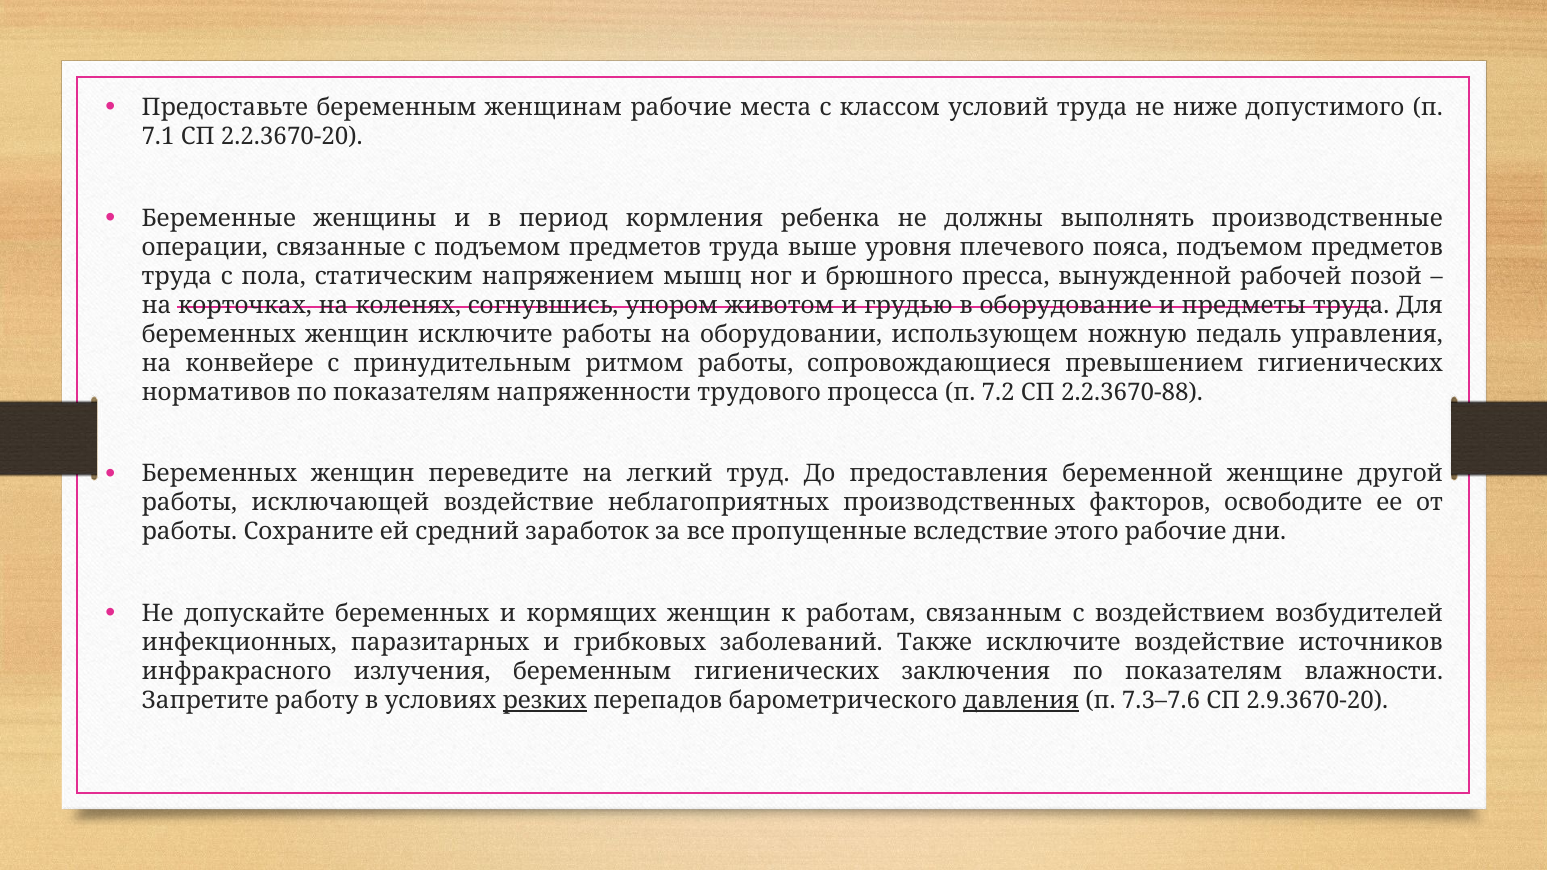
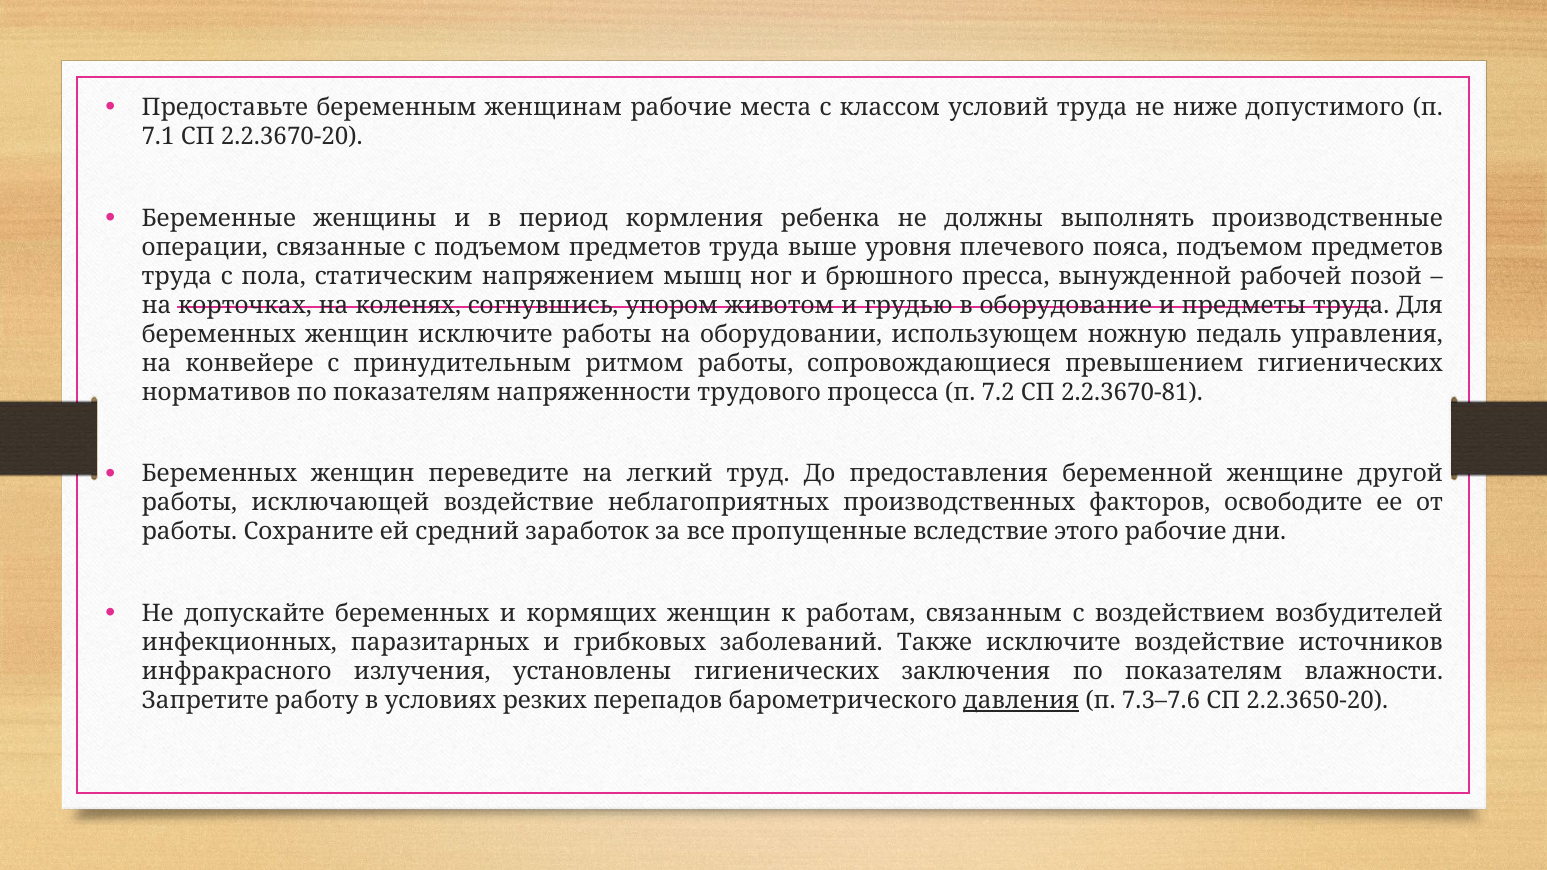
2.2.3670-88: 2.2.3670-88 -> 2.2.3670-81 (1132, 393)
излучения беременным: беременным -> установлены (592, 672)
резких underline: present -> none (545, 701)
2.9.3670-20: 2.9.3670-20 -> 2.2.3650-20 (1317, 701)
